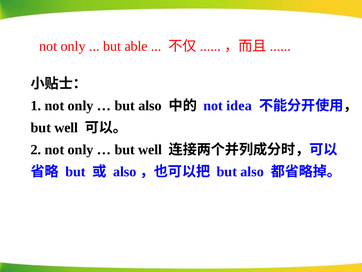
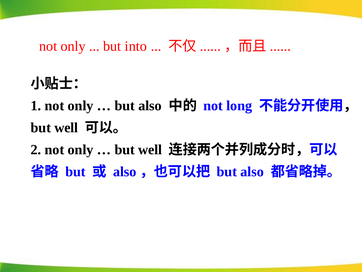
able: able -> into (136, 46)
idea: idea -> long (239, 106)
